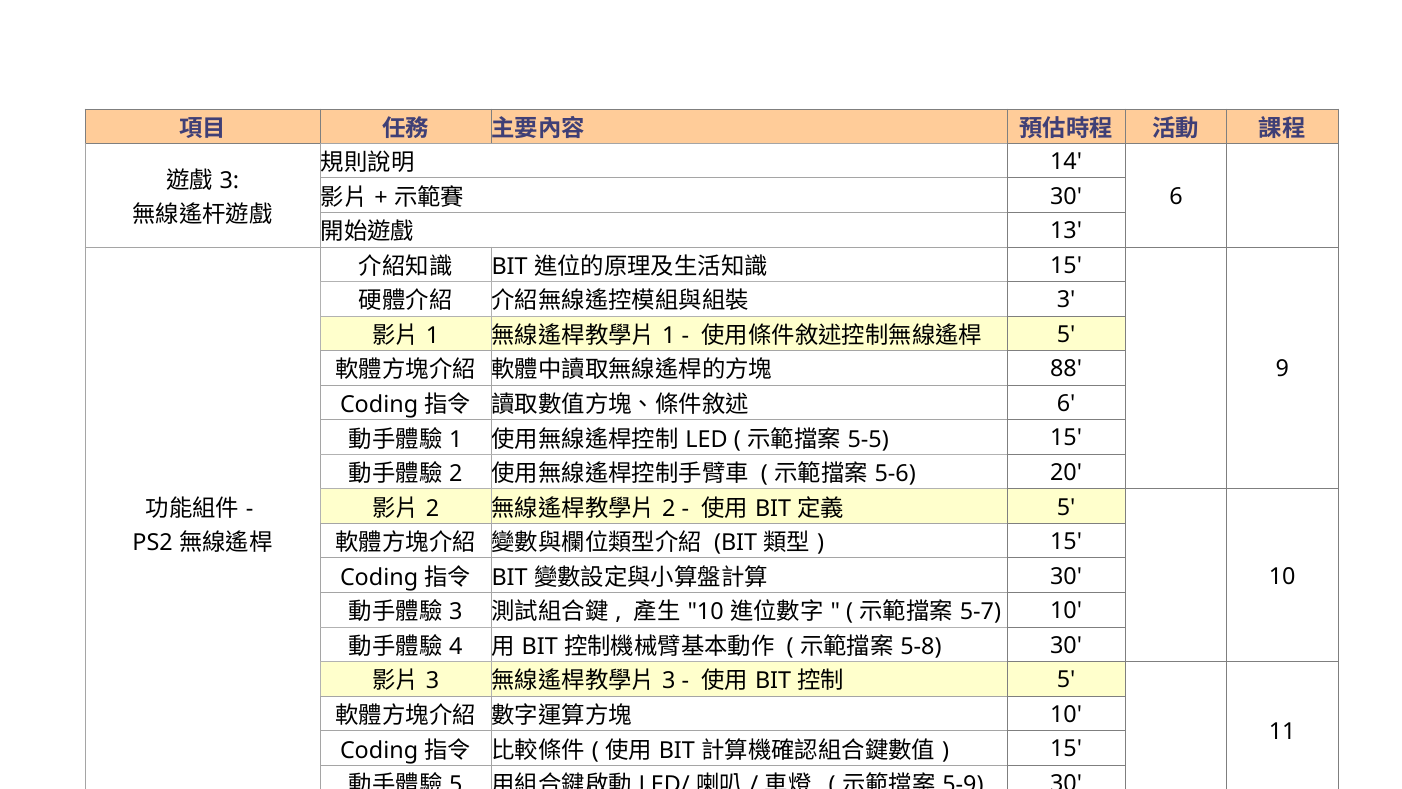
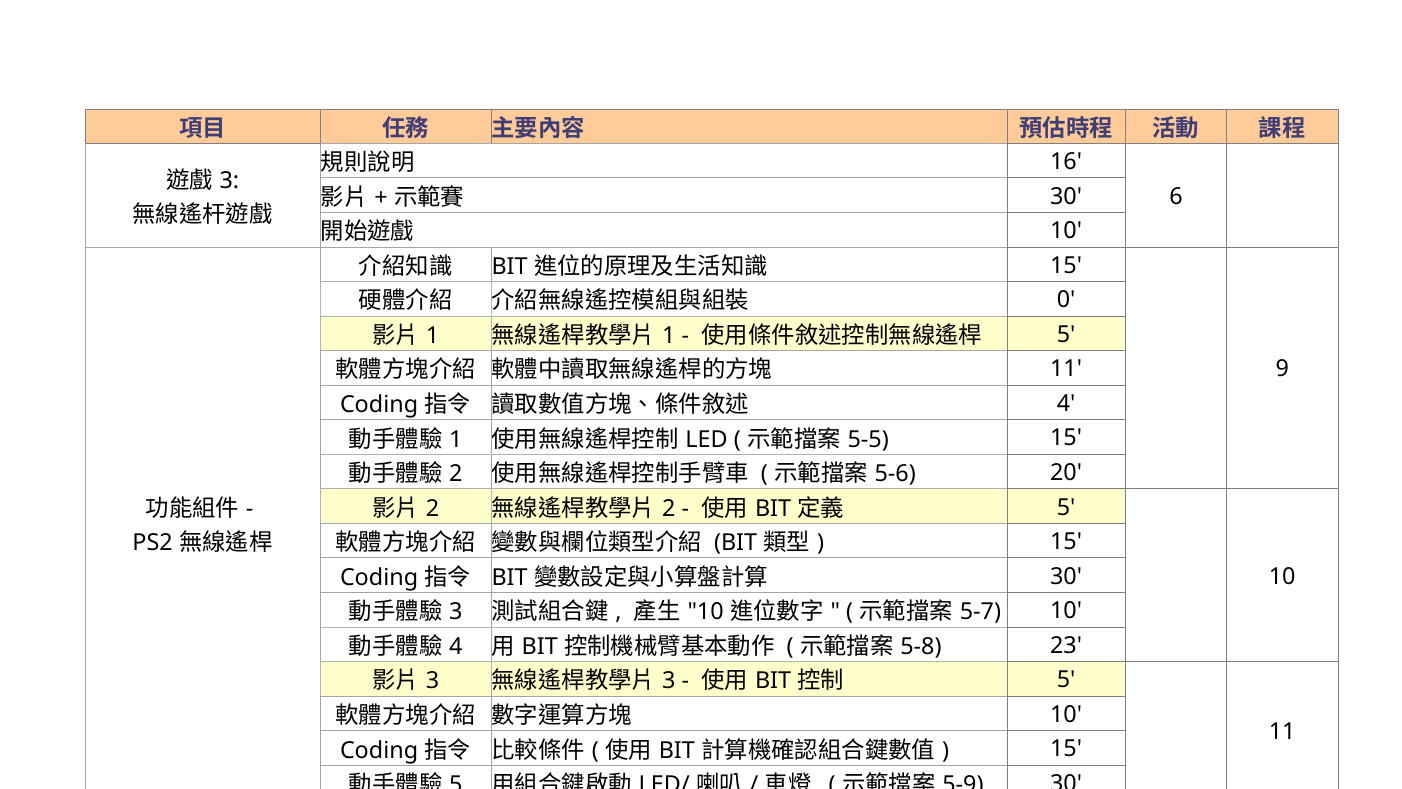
14: 14 -> 16 (1066, 162)
13: 13 -> 10 (1066, 231)
3: 3 -> 0 (1066, 300)
88: 88 -> 11 (1066, 369)
6: 6 -> 4 (1066, 403)
30: 30 -> 23 (1066, 645)
